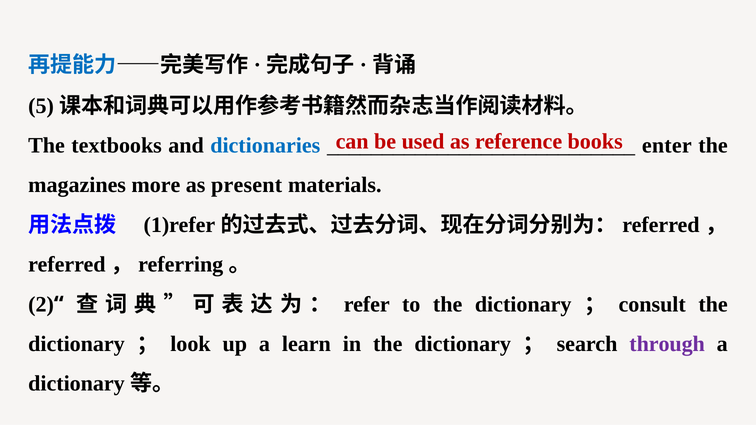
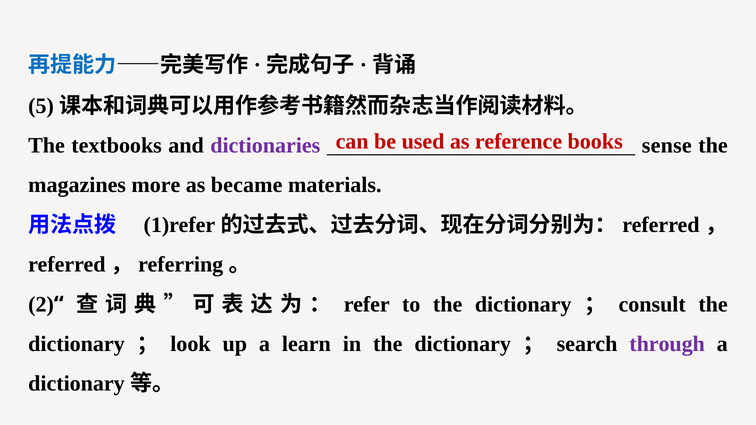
dictionaries colour: blue -> purple (265, 146)
enter: enter -> sense (667, 146)
present: present -> became (247, 185)
